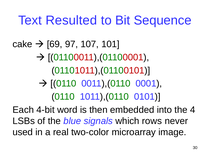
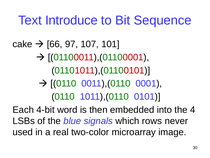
Resulted: Resulted -> Introduce (71, 20)
69: 69 -> 66 (55, 44)
